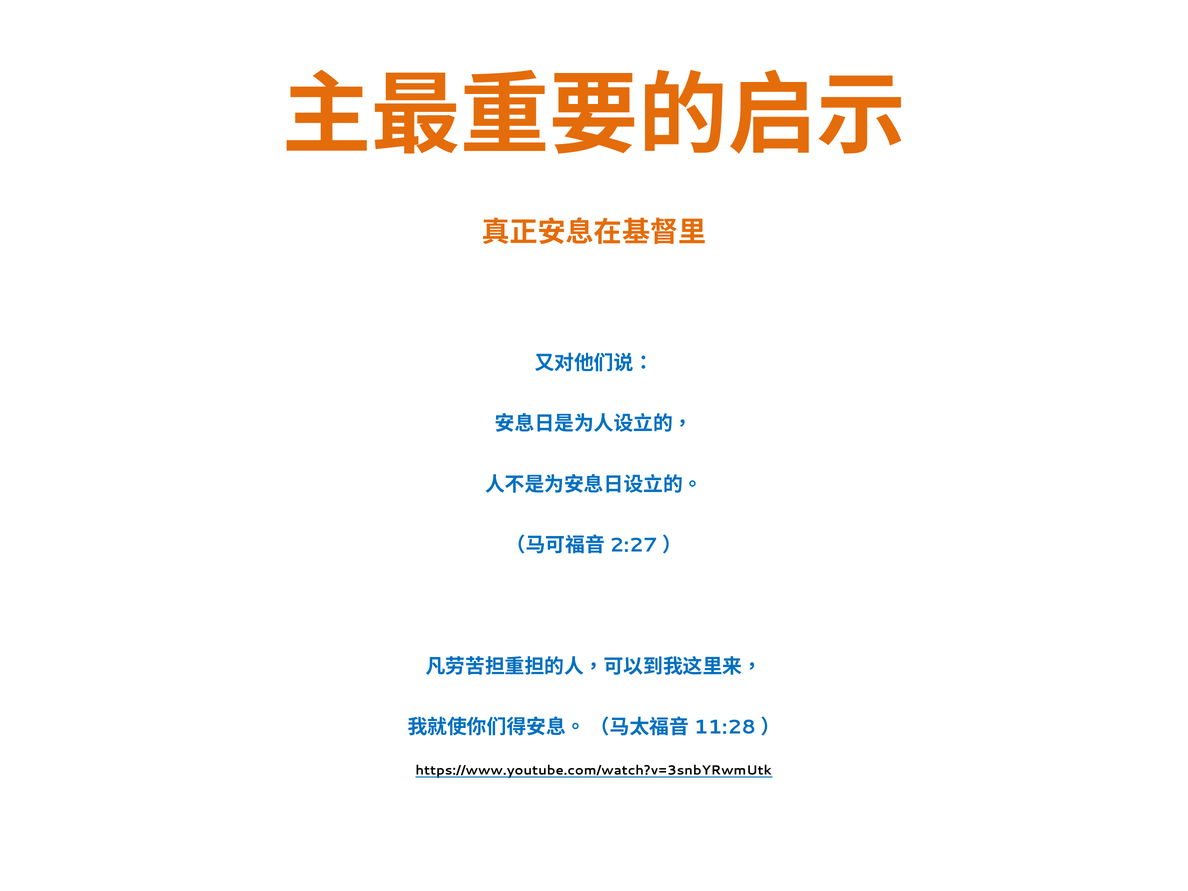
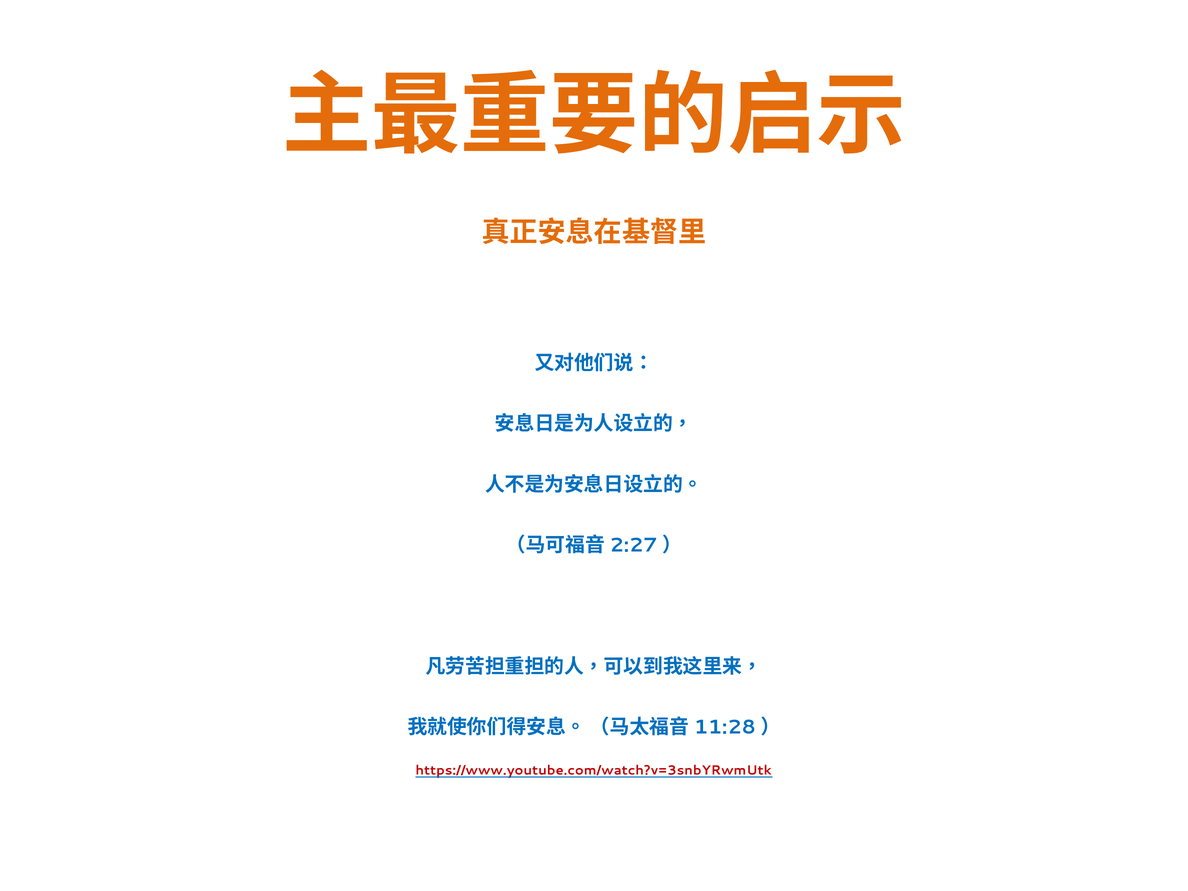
https://www.youtube.com/watch?v=3snbYRwmUtk colour: black -> red (594, 770)
